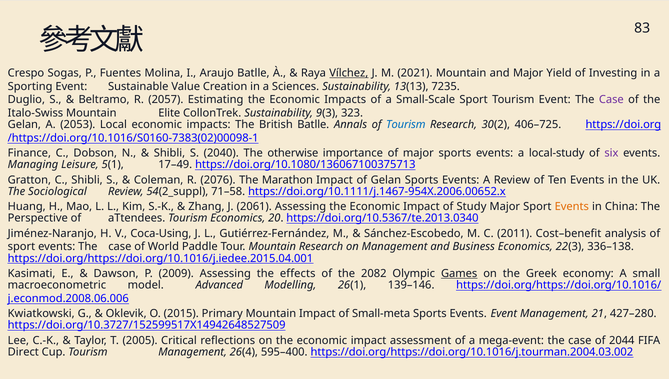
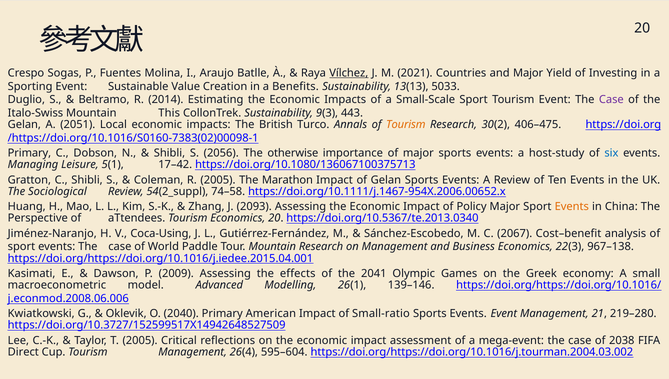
83: 83 -> 20 (642, 28)
2021 Mountain: Mountain -> Countries (461, 73)
Sciences: Sciences -> Benefits (295, 86)
7235: 7235 -> 5033 (446, 86)
2057: 2057 -> 2014 (166, 100)
Elite: Elite -> This (169, 113)
323: 323 -> 443 (352, 113)
2053: 2053 -> 2051 (78, 125)
British Batlle: Batlle -> Turco (313, 125)
Tourism colour: blue -> orange (406, 125)
406–725: 406–725 -> 406–475 (538, 125)
Finance: Finance -> Primary (29, 153)
2040: 2040 -> 2056 (221, 153)
local-study: local-study -> host-study (557, 153)
six colour: purple -> blue (611, 153)
17–49: 17–49 -> 17–42 (175, 165)
R 2076: 2076 -> 2005 (218, 180)
71–58: 71–58 -> 74–58 (228, 192)
2061: 2061 -> 2093 (254, 207)
Study: Study -> Policy (472, 207)
2011: 2011 -> 2067 (515, 233)
336–138: 336–138 -> 967–138 (611, 247)
2082: 2082 -> 2041 (374, 274)
Games underline: present -> none (459, 274)
2015: 2015 -> 2040 (181, 314)
Primary Mountain: Mountain -> American (271, 314)
Small-meta: Small-meta -> Small-ratio (381, 314)
427–280: 427–280 -> 219–280 (633, 314)
2044: 2044 -> 2038 (622, 340)
595–400: 595–400 -> 595–604 (284, 352)
